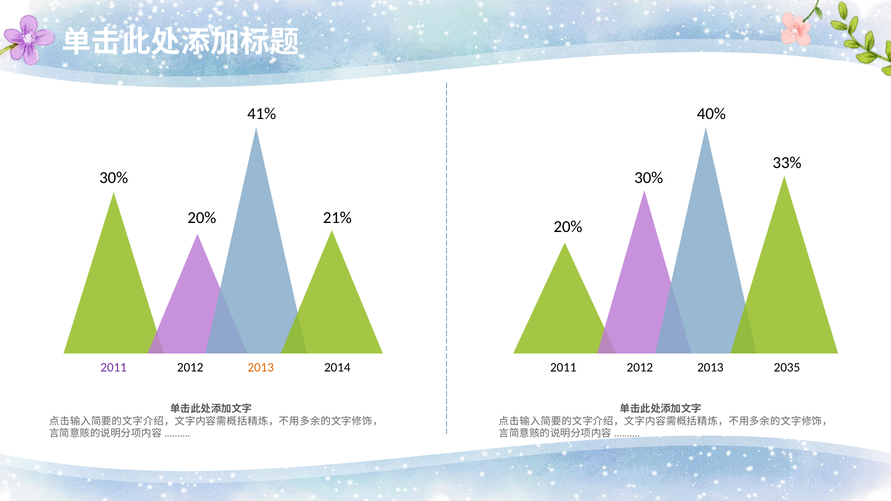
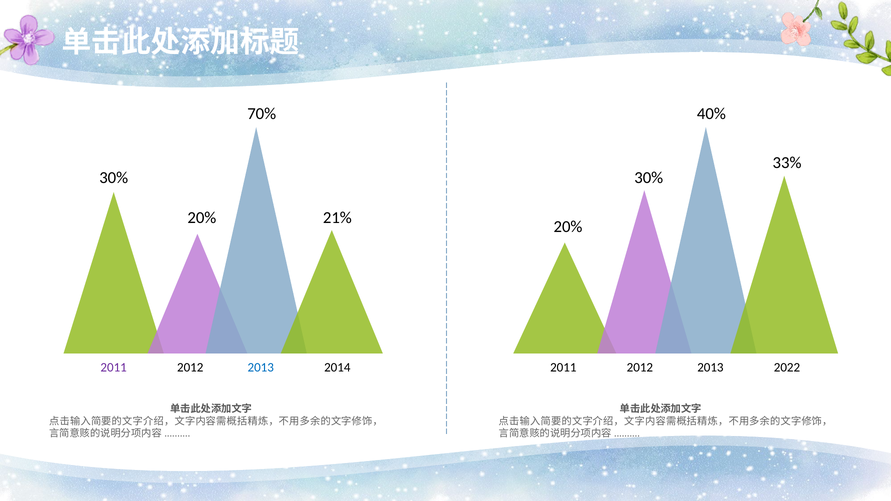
41%: 41% -> 70% (262, 114)
2013 colour: orange -> blue (261, 368)
2035: 2035 -> 2022 (787, 368)
